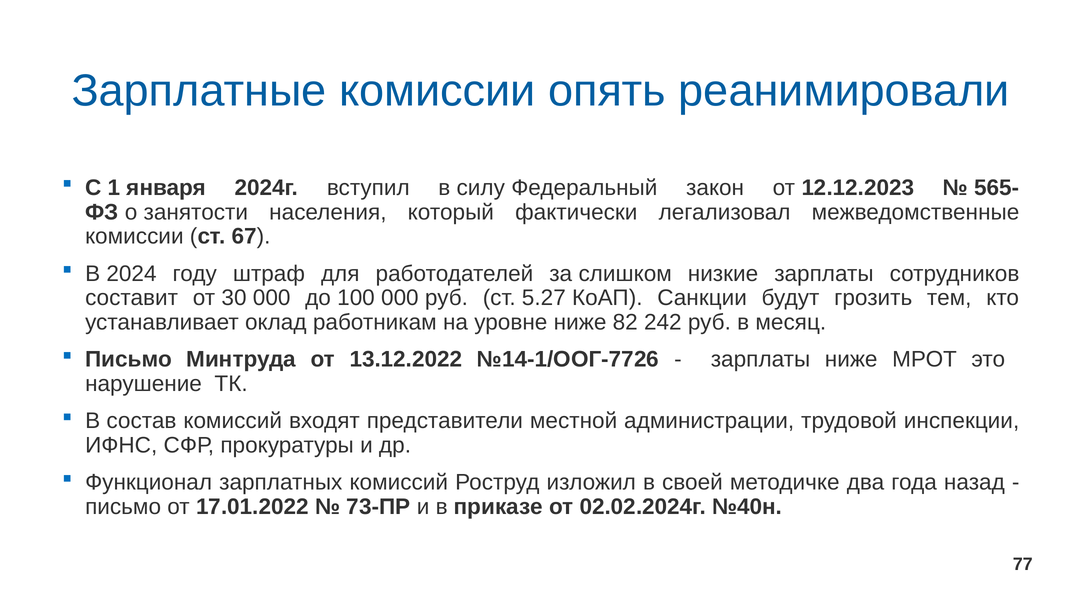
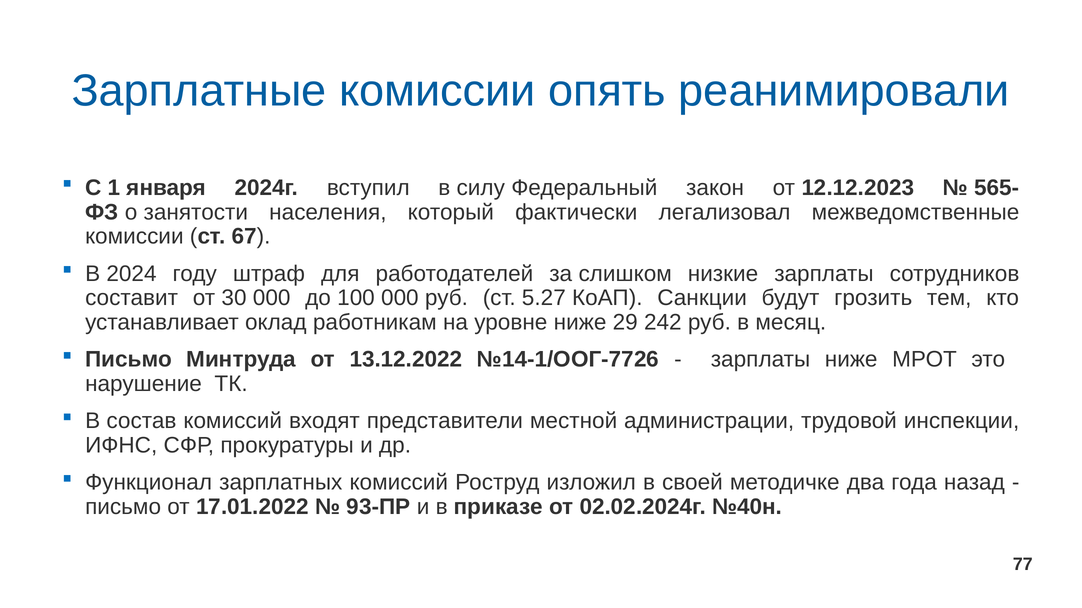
82: 82 -> 29 (625, 323)
73-ПР: 73-ПР -> 93-ПР (378, 507)
